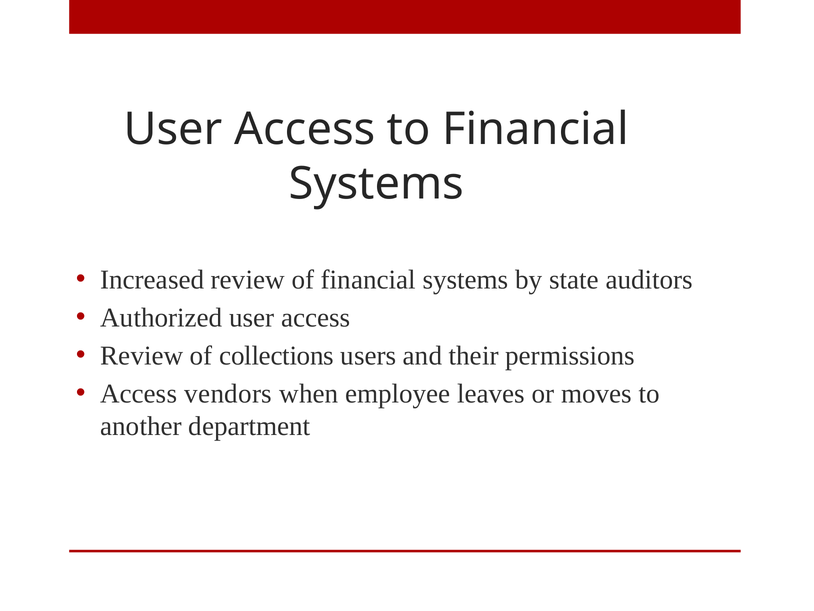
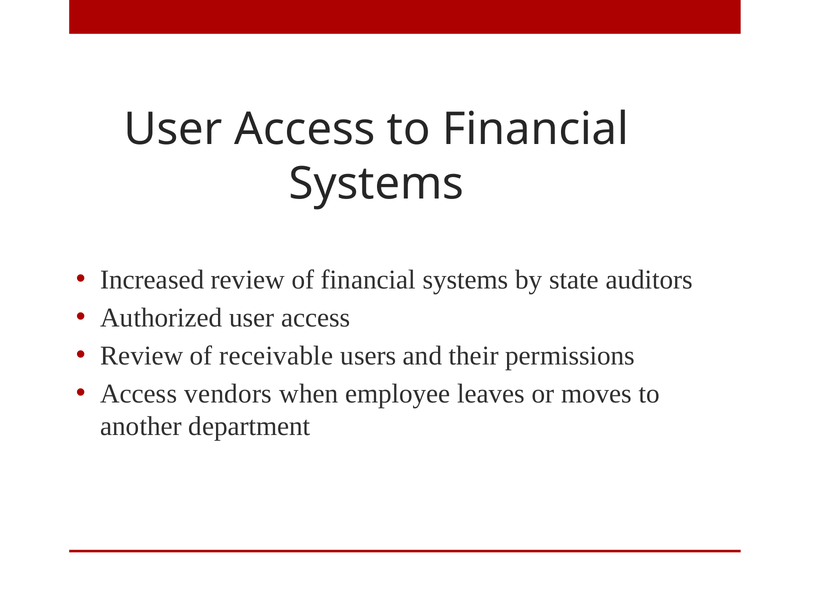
collections: collections -> receivable (276, 355)
